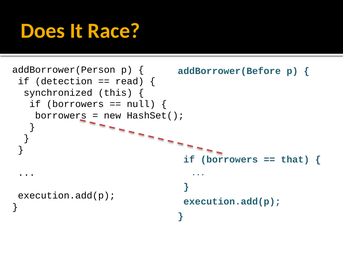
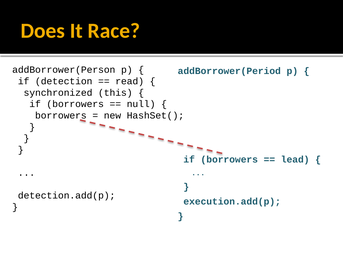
addBorrower(Before: addBorrower(Before -> addBorrower(Period (229, 71)
that: that -> lead (295, 160)
execution.add(p: execution.add(p -> detection.add(p (67, 196)
